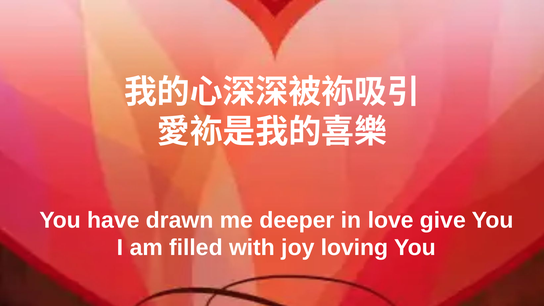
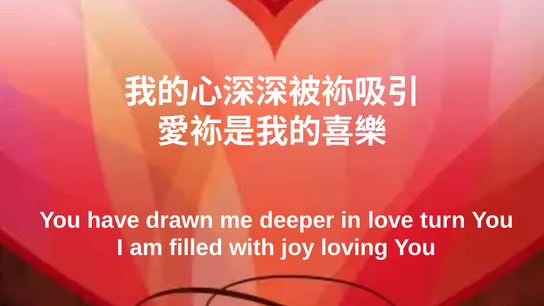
give: give -> turn (443, 220)
